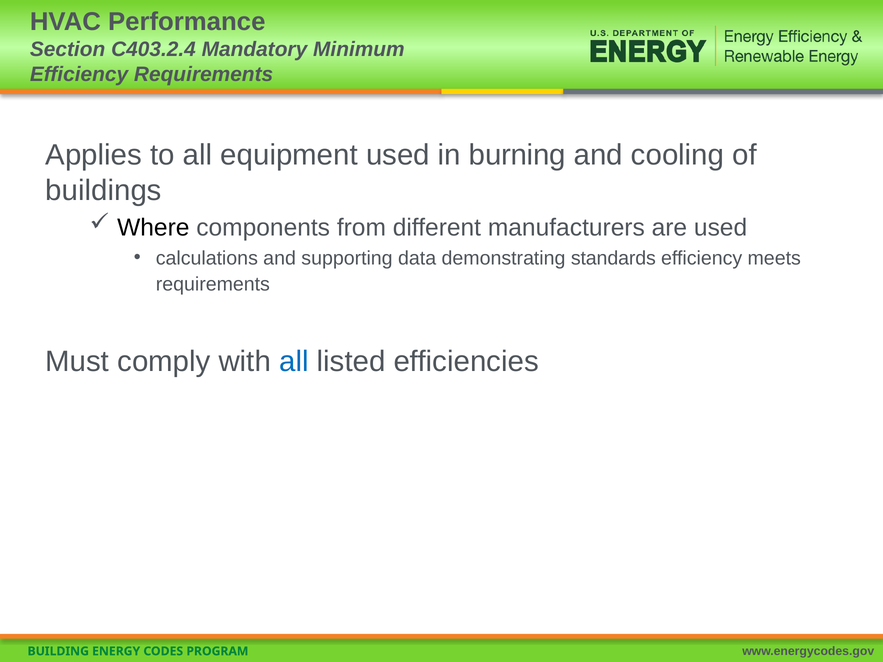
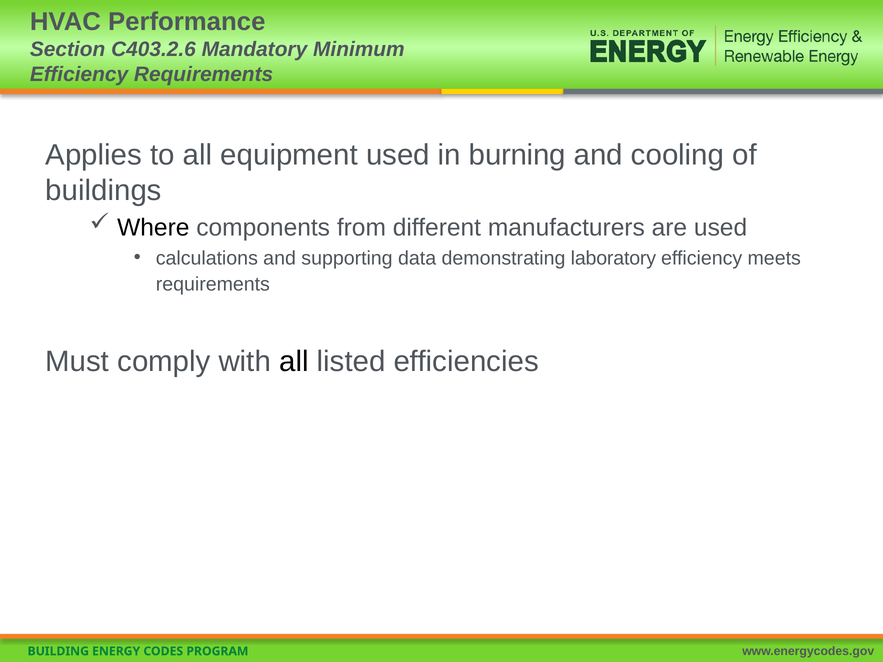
C403.2.4: C403.2.4 -> C403.2.6 (153, 49)
standards: standards -> laboratory (613, 258)
all colour: blue -> black (294, 362)
